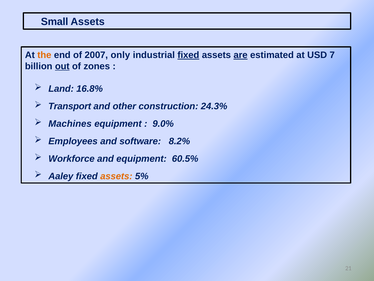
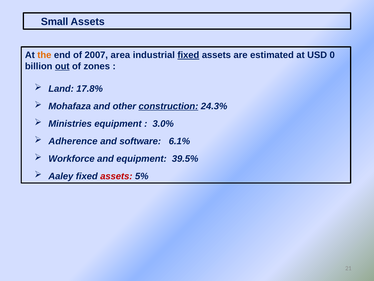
only: only -> area (120, 55)
are underline: present -> none (241, 55)
7: 7 -> 0 (332, 55)
16.8%: 16.8% -> 17.8% (90, 89)
Transport: Transport -> Mohafaza (70, 106)
construction underline: none -> present (168, 106)
Machines: Machines -> Ministries (70, 124)
9.0%: 9.0% -> 3.0% (163, 124)
Employees: Employees -> Adherence (73, 141)
8.2%: 8.2% -> 6.1% (179, 141)
60.5%: 60.5% -> 39.5% (185, 158)
assets colour: orange -> red (116, 176)
